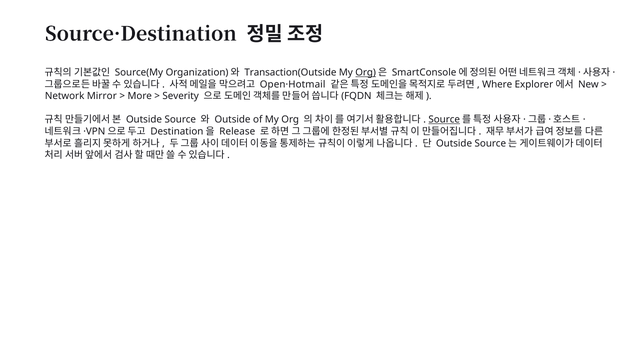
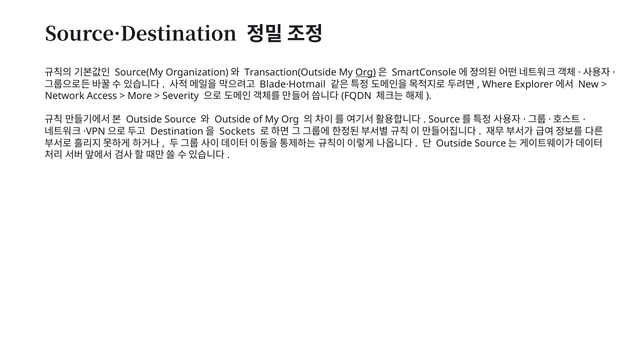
Open·Hotmail: Open·Hotmail -> Blade·Hotmail (293, 84)
Mirror: Mirror -> Access (102, 96)
Source underline: present -> none (444, 120)
Release: Release -> Sockets (237, 131)
